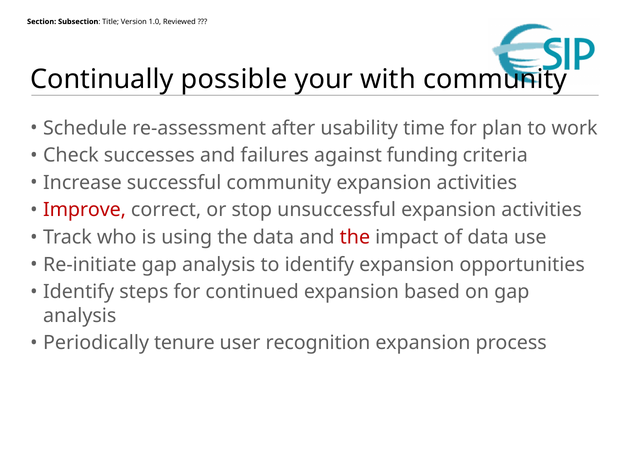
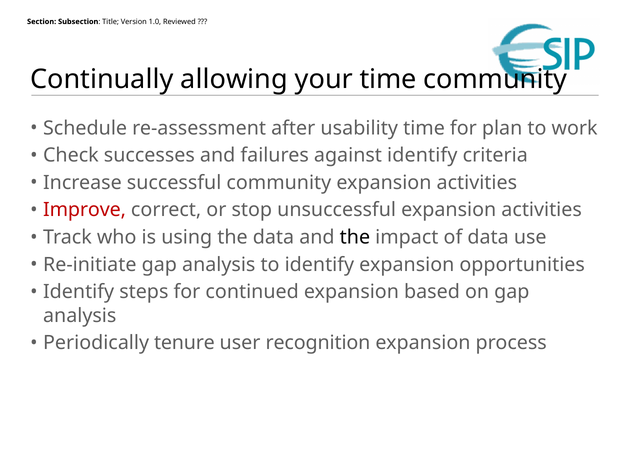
possible: possible -> allowing (234, 79)
your with: with -> time (388, 79)
against funding: funding -> identify (422, 156)
the colour: red -> black (355, 238)
